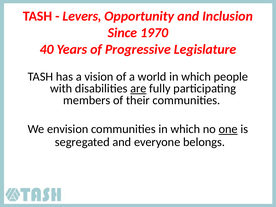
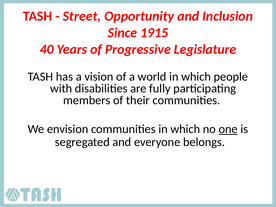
Levers: Levers -> Street (82, 16)
1970: 1970 -> 1915 (154, 33)
are underline: present -> none (138, 89)
